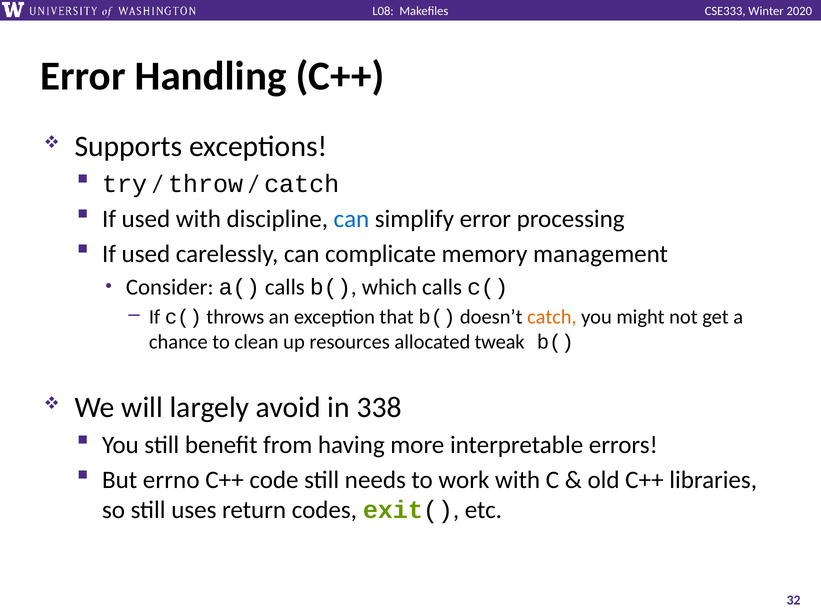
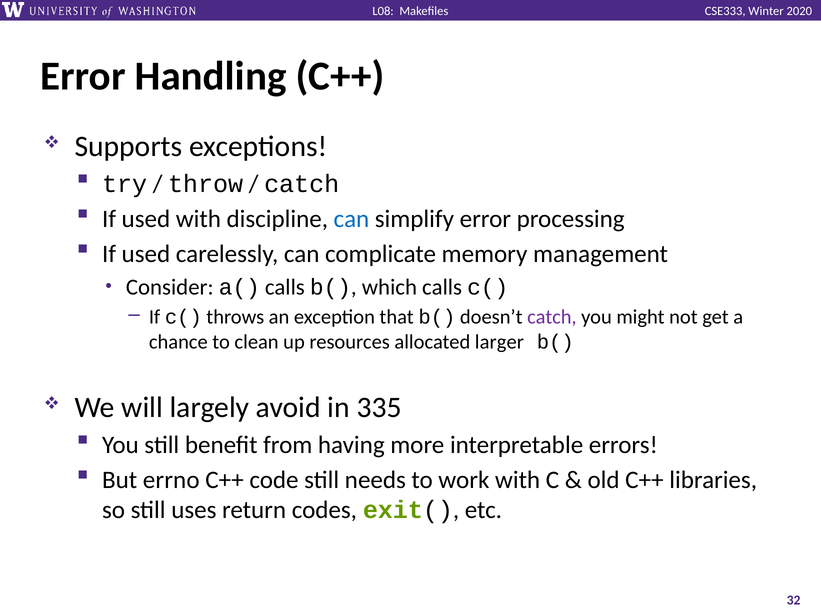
catch colour: orange -> purple (552, 317)
tweak: tweak -> larger (499, 342)
338: 338 -> 335 (379, 407)
